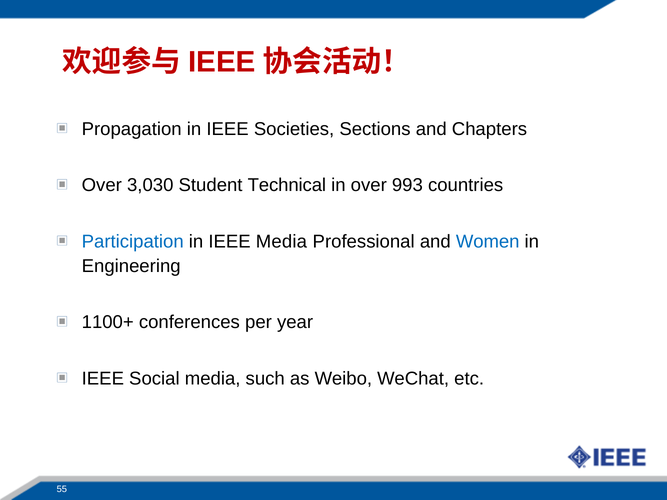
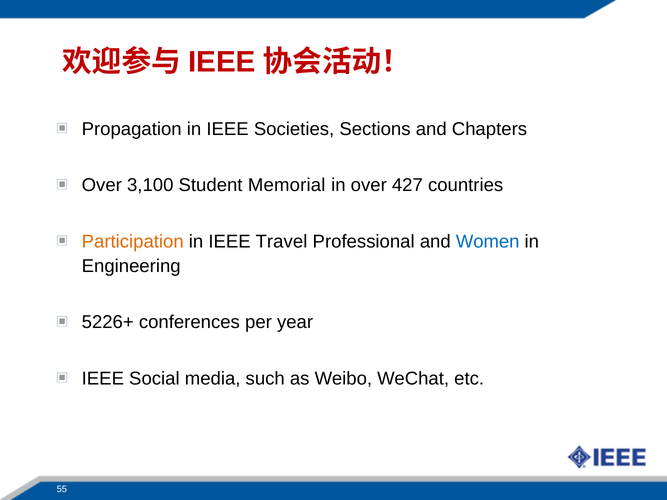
3,030: 3,030 -> 3,100 (150, 185)
Technical: Technical -> Memorial (287, 185)
993: 993 -> 427 (407, 185)
Participation colour: blue -> orange (133, 242)
IEEE Media: Media -> Travel (281, 242)
1100+: 1100+ -> 5226+ (108, 322)
